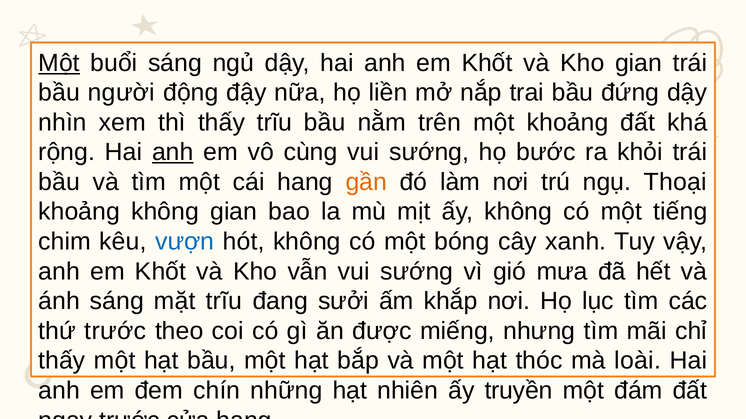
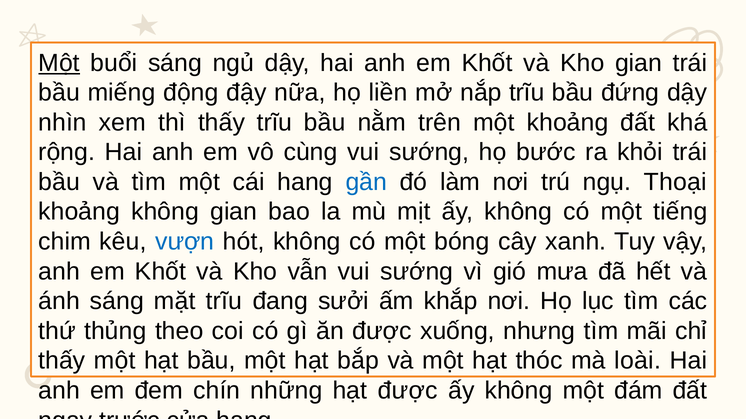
người: người -> miếng (122, 93)
nắp trai: trai -> trĩu (527, 93)
anh underline: present -> none (173, 152)
gần colour: orange -> blue (366, 182)
thứ trước: trước -> thủng (115, 331)
miếng: miếng -> xuống (458, 331)
hạt nhiên: nhiên -> được (408, 391)
truyền: truyền -> không (519, 391)
